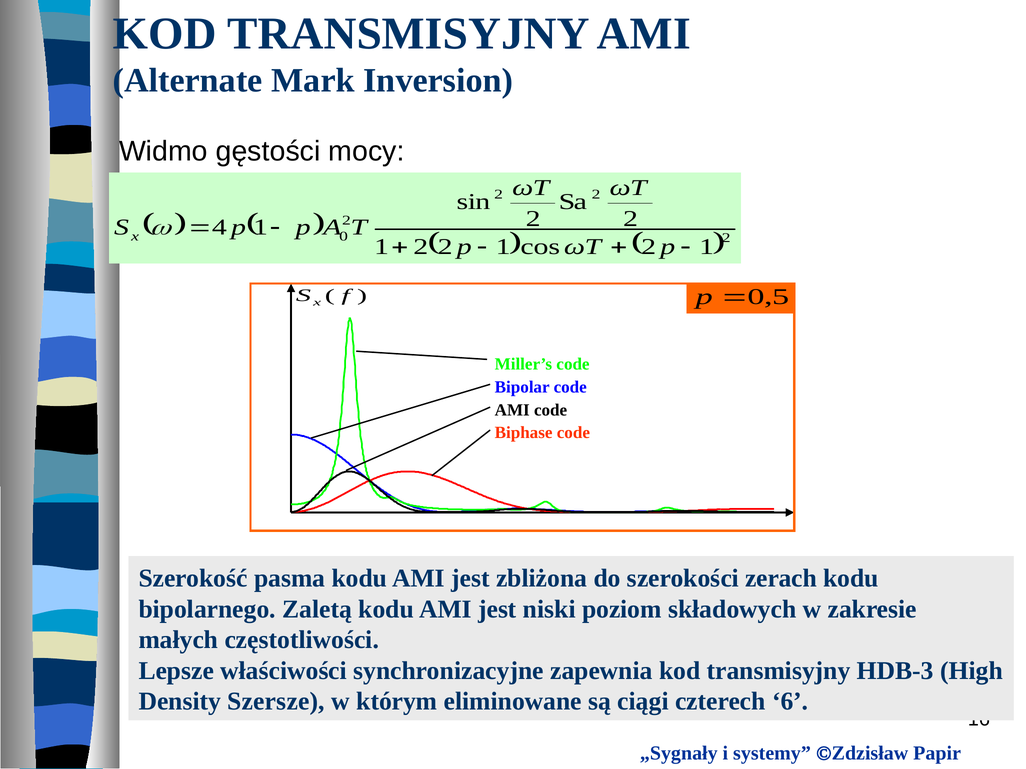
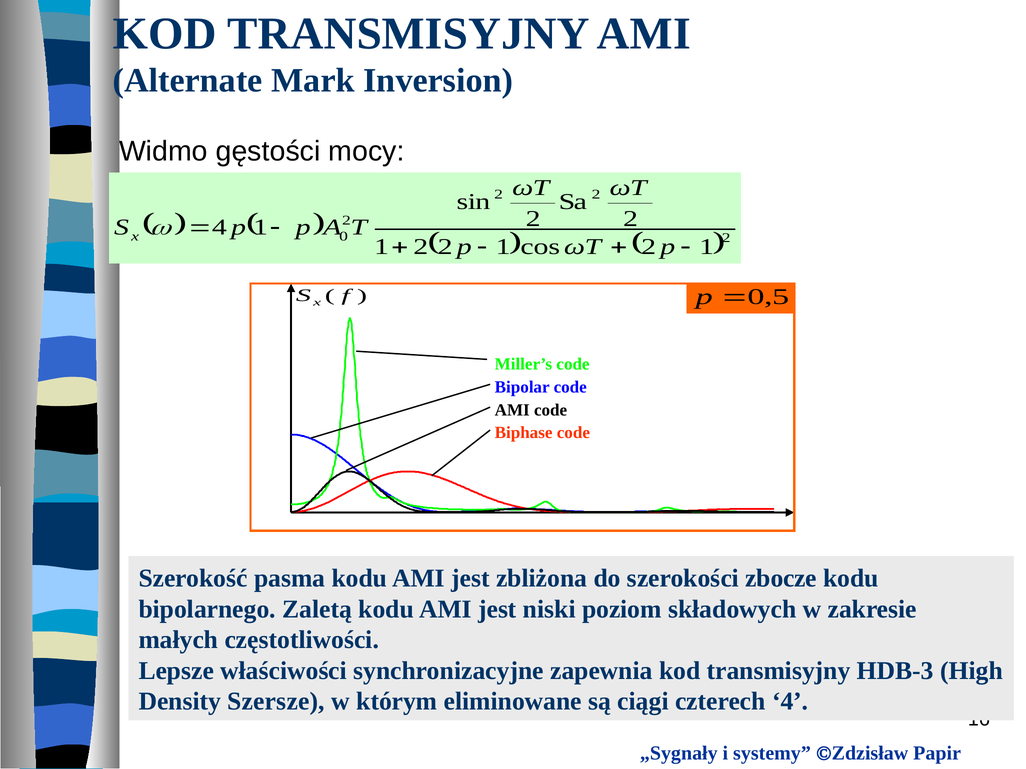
zerach: zerach -> zbocze (781, 579)
czterech 6: 6 -> 4 (790, 702)
